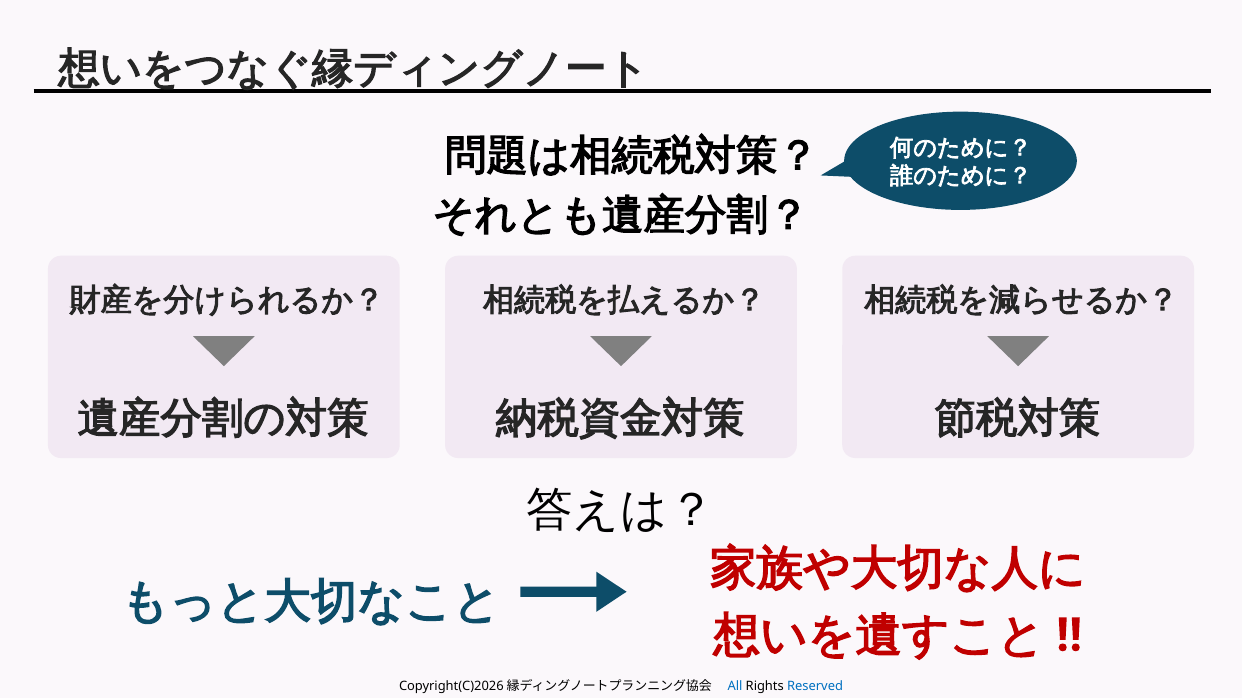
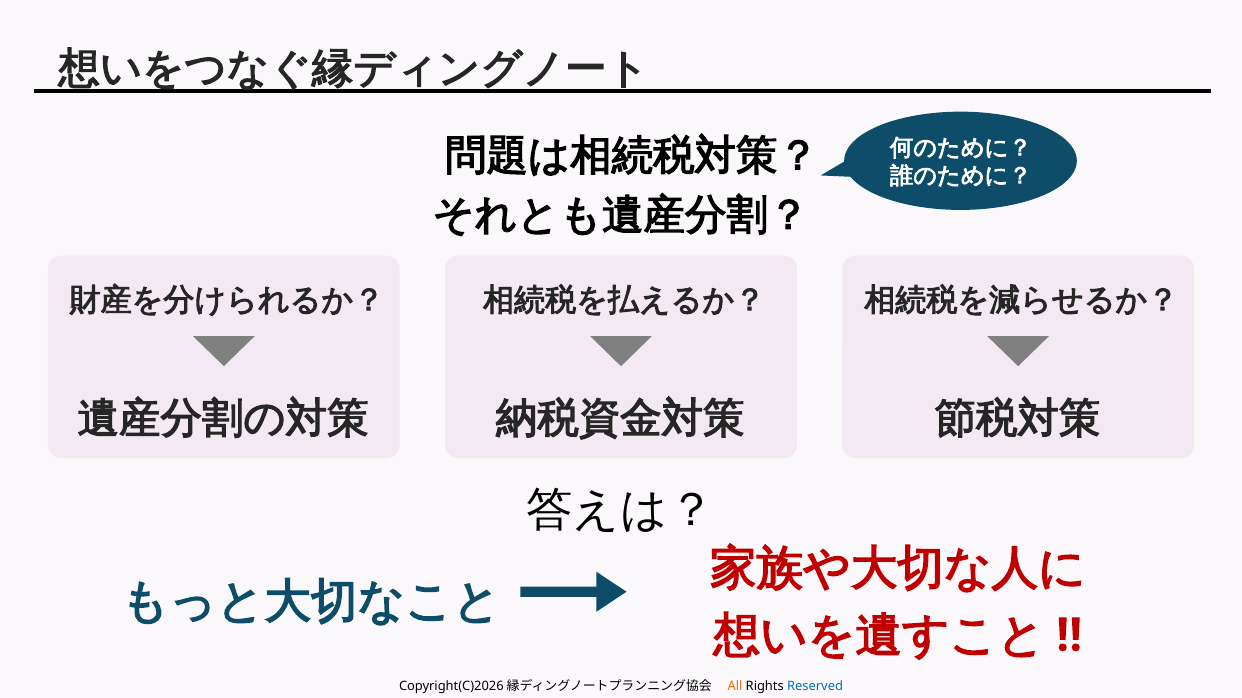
All colour: blue -> orange (735, 687)
